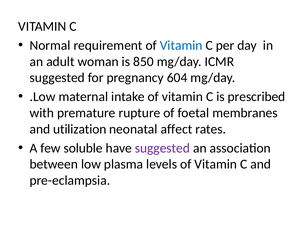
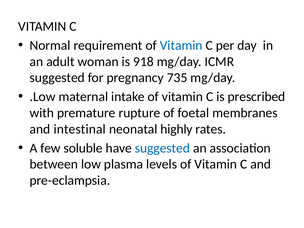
850: 850 -> 918 (143, 62)
604: 604 -> 735 (177, 78)
utilization: utilization -> intestinal (80, 129)
affect: affect -> highly (177, 129)
suggested colour: purple -> blue (162, 148)
